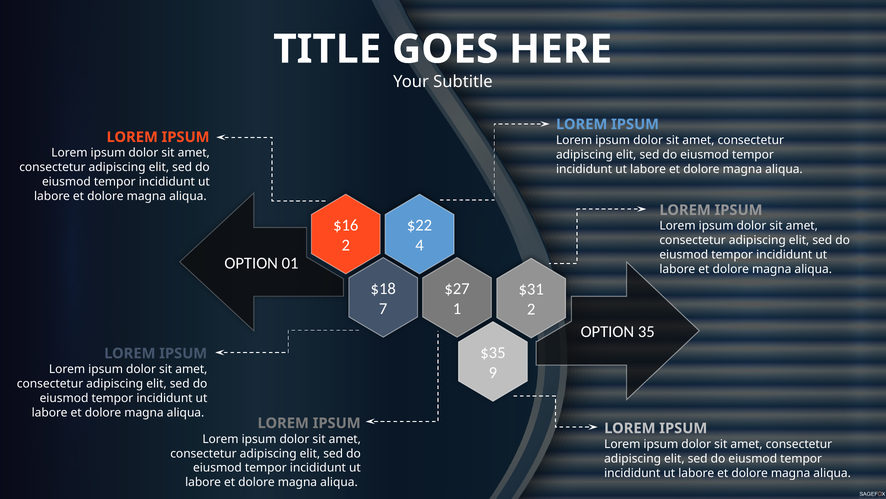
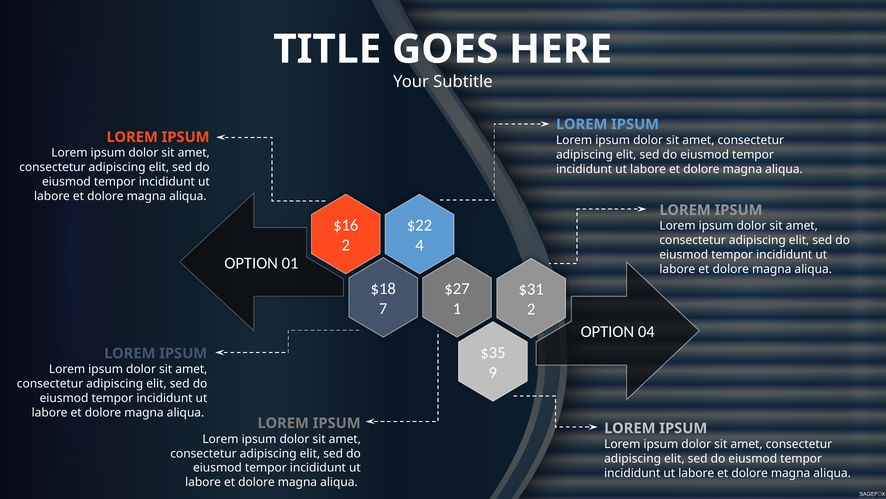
35: 35 -> 04 (646, 331)
